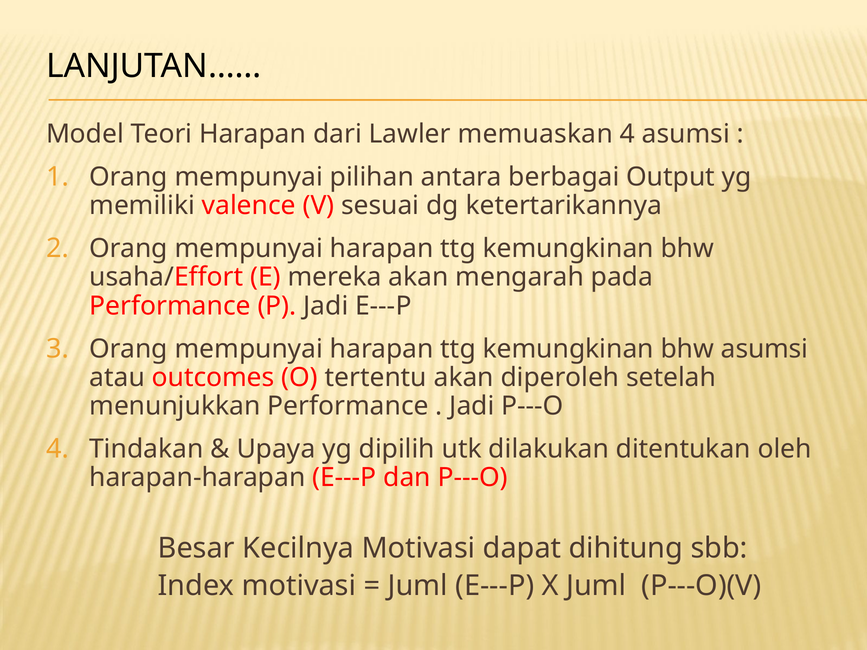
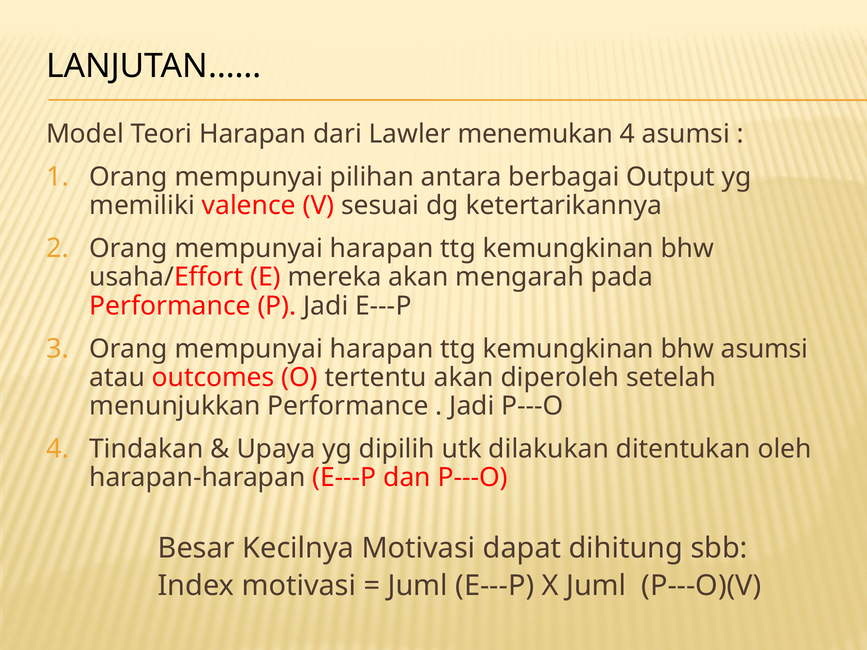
memuaskan: memuaskan -> menemukan (535, 134)
